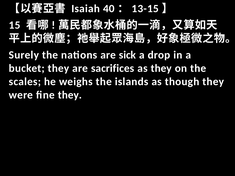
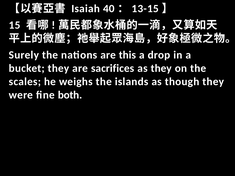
sick: sick -> this (127, 55)
fine they: they -> both (70, 95)
